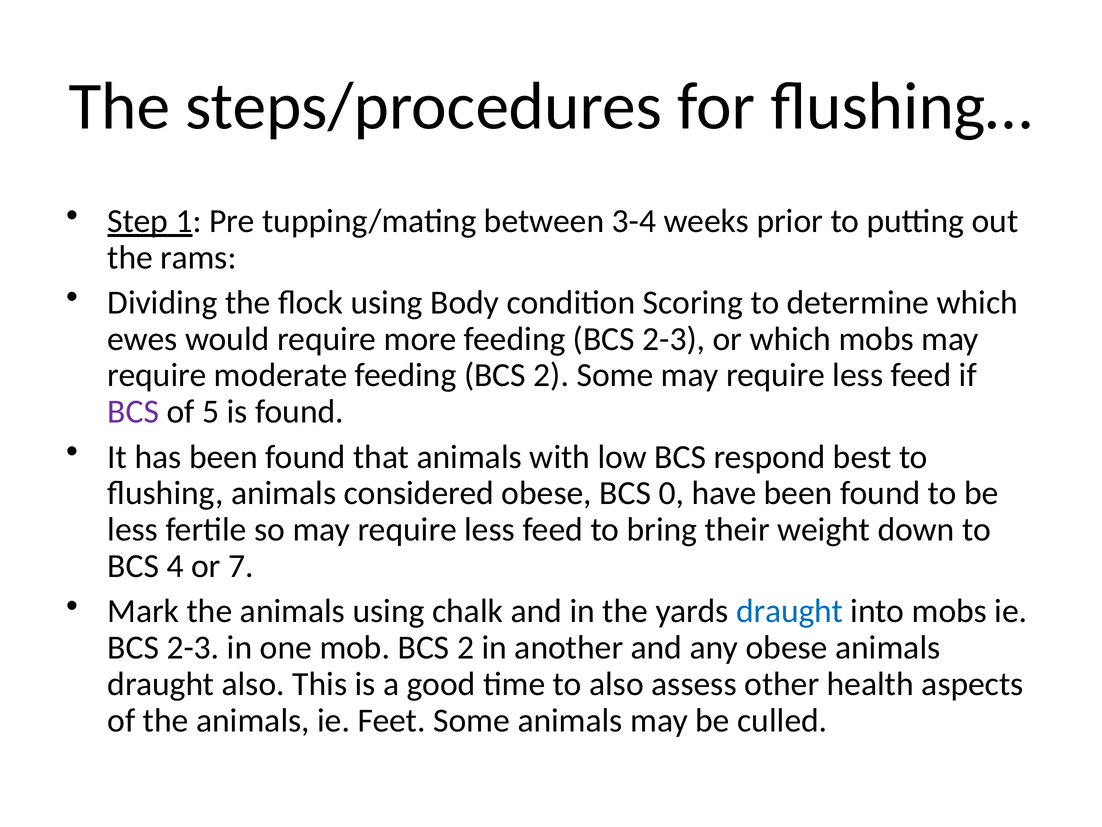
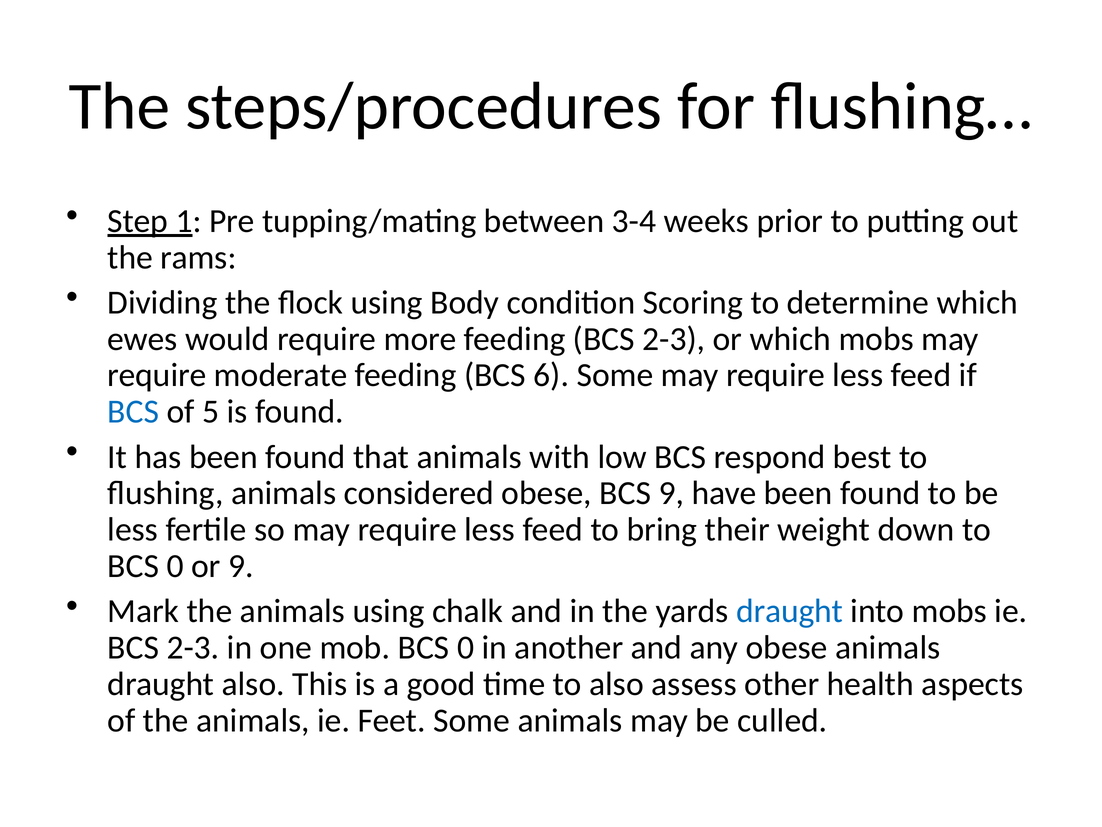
feeding BCS 2: 2 -> 6 (551, 375)
BCS colour: purple -> blue (133, 412)
BCS 0: 0 -> 9 (671, 493)
4: 4 -> 0 (175, 566)
or 7: 7 -> 9 (241, 566)
mob BCS 2: 2 -> 0 (466, 647)
